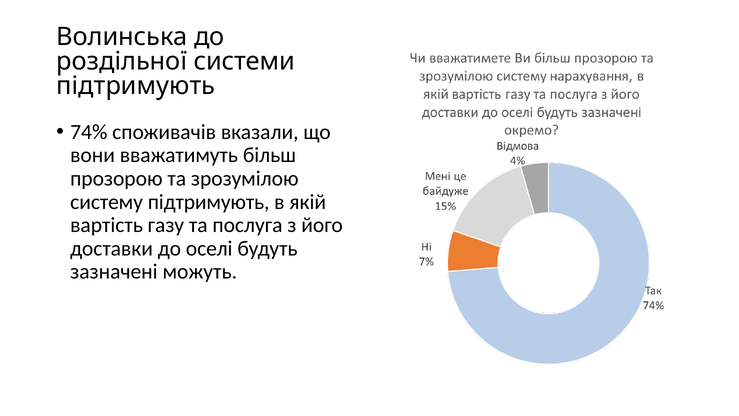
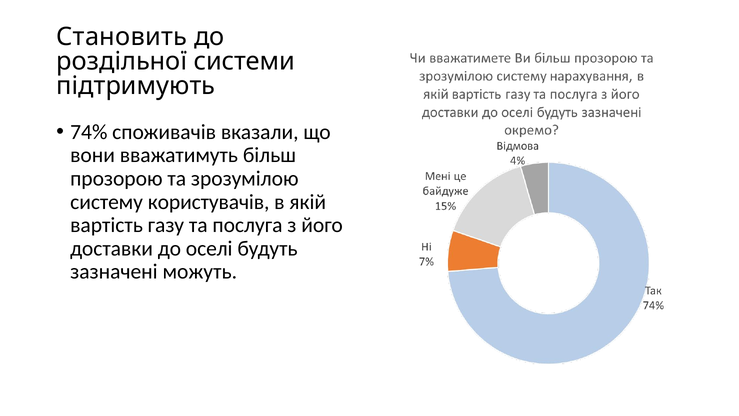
Волинська: Волинська -> Становить (122, 37)
систему підтримують: підтримують -> користувачів (209, 202)
